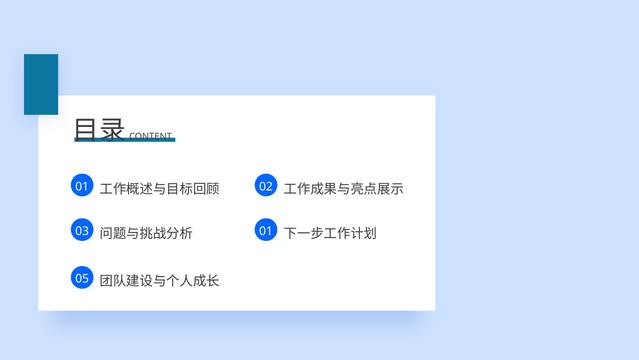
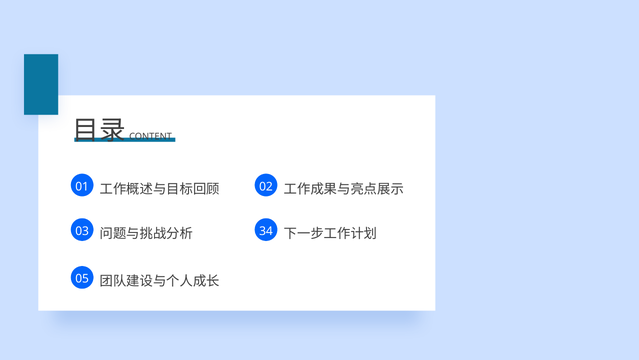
03 01: 01 -> 34 (266, 231)
